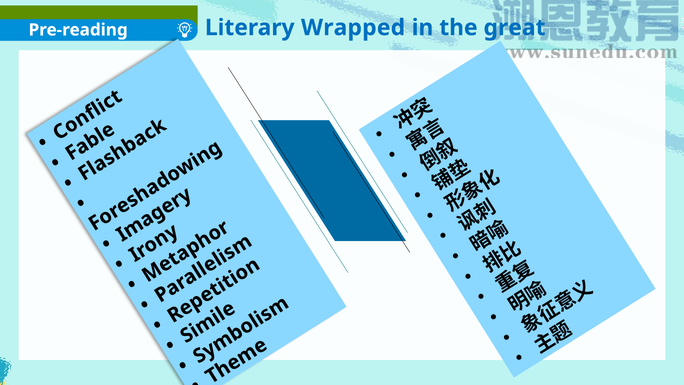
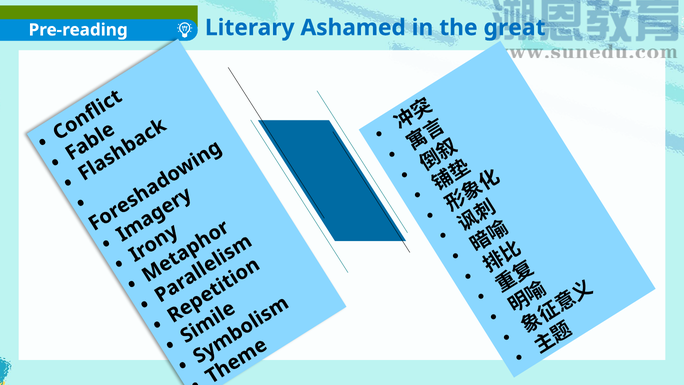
Wrapped: Wrapped -> Ashamed (353, 28)
